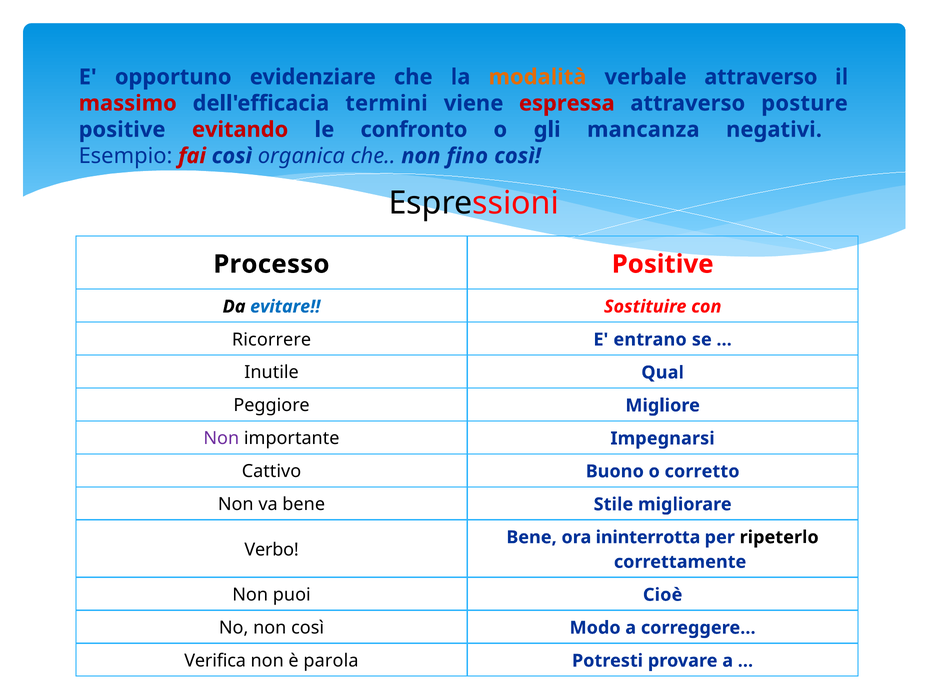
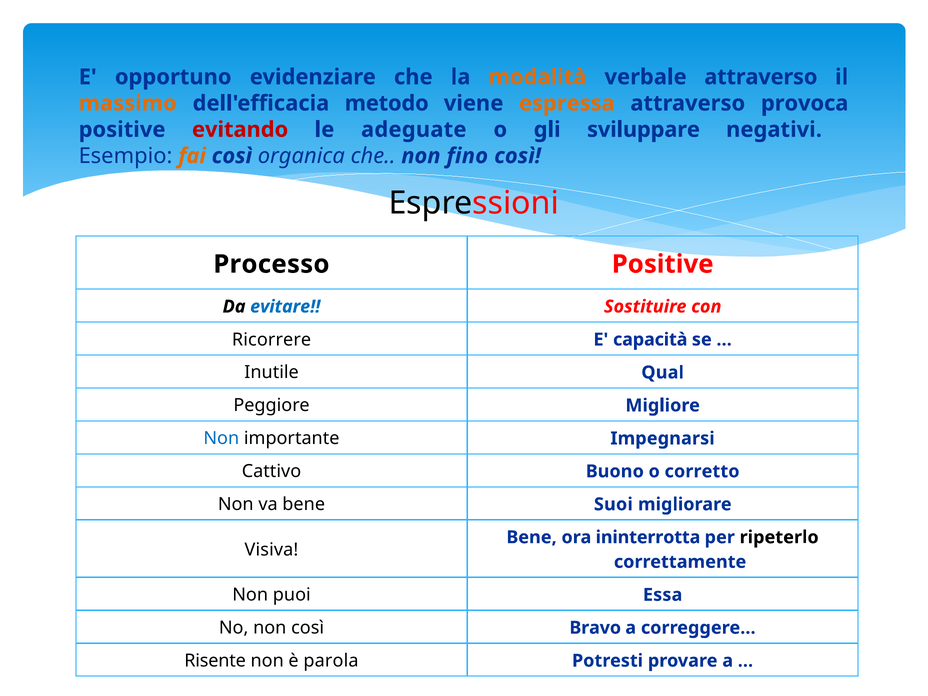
massimo colour: red -> orange (128, 103)
termini: termini -> metodo (387, 103)
espressa colour: red -> orange (567, 103)
posture: posture -> provoca (805, 103)
confronto: confronto -> adeguate (414, 130)
mancanza: mancanza -> sviluppare (643, 130)
fai colour: red -> orange (192, 156)
entrano: entrano -> capacità (650, 340)
Non colour: purple -> blue (221, 438)
Stile: Stile -> Suoi (613, 504)
Verbo: Verbo -> Visiva (271, 550)
Cioè: Cioè -> Essa (663, 595)
Modo: Modo -> Bravo (595, 628)
Verifica: Verifica -> Risente (215, 661)
